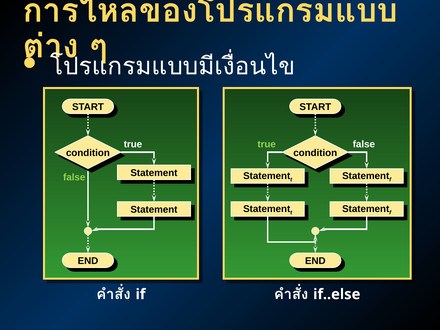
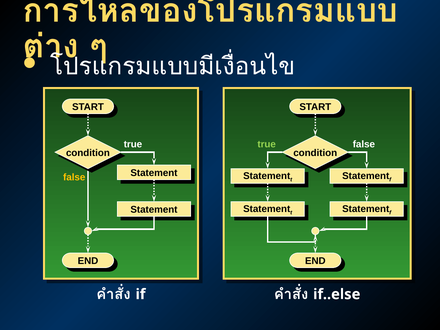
false colour: light green -> yellow (74, 177)
